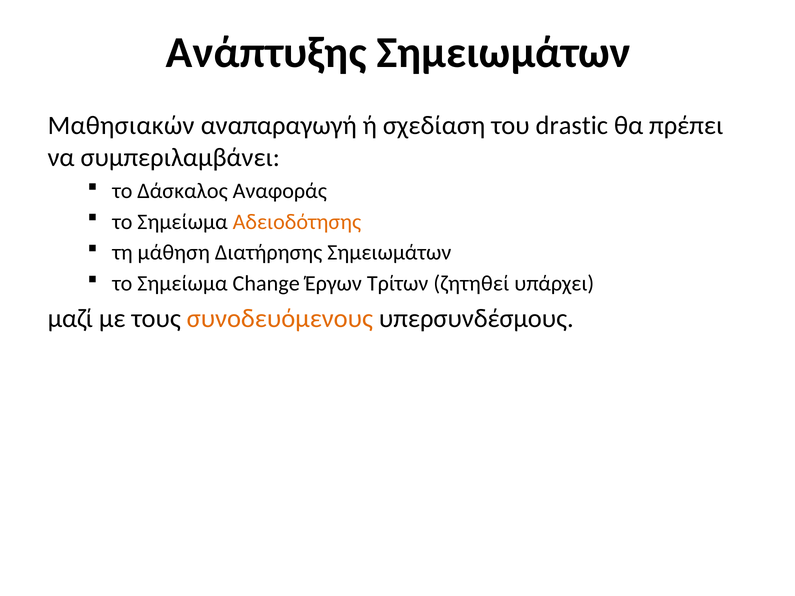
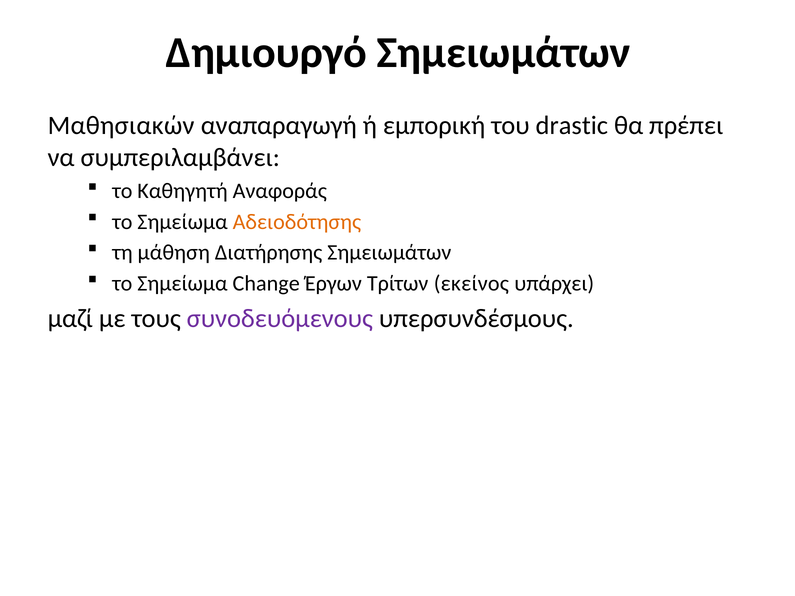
Ανάπτυξης: Ανάπτυξης -> Δημιουργό (266, 53)
σχεδίαση: σχεδίαση -> εμπορική (434, 126)
Δάσκαλος: Δάσκαλος -> Καθηγητή (182, 191)
ζητηθεί: ζητηθεί -> εκείνος (471, 284)
συνοδευόμενους colour: orange -> purple (280, 318)
